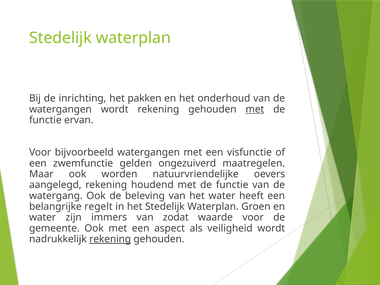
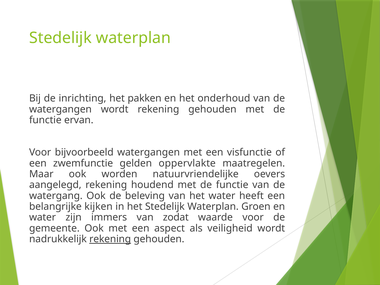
met underline: present -> none (255, 109)
ongezuiverd: ongezuiverd -> oppervlakte (187, 163)
regelt: regelt -> kijken (99, 207)
